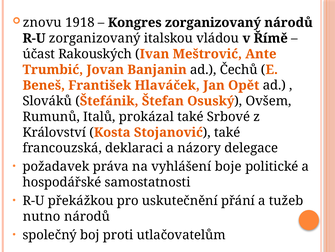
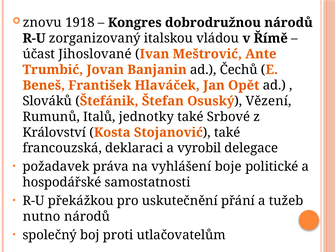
Kongres zorganizovaný: zorganizovaný -> dobrodružnou (213, 23)
Rakouských: Rakouských -> Jihoslované (95, 54)
Ovšem: Ovšem -> Vězení (268, 101)
prokázal: prokázal -> jednotky (146, 116)
názory: názory -> vyrobil (199, 148)
